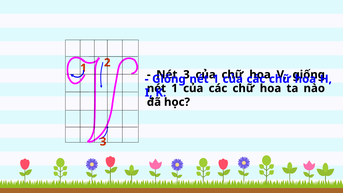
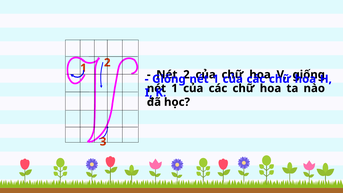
3: 3 -> 2 (186, 75)
